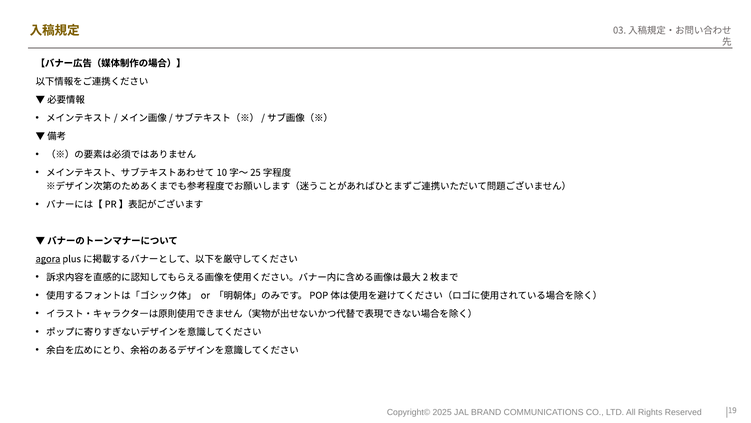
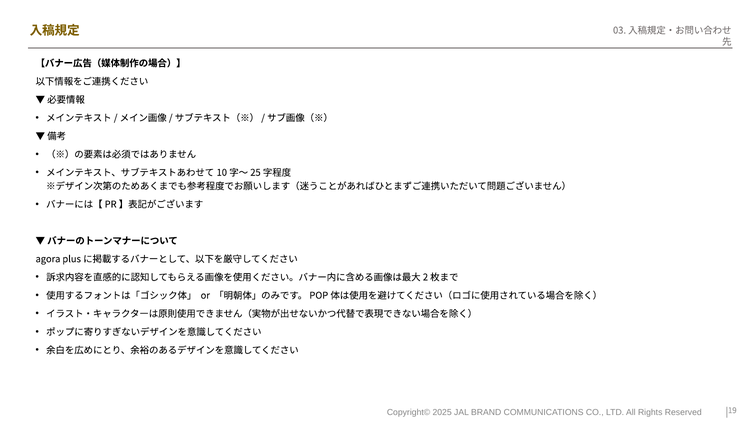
agora underline: present -> none (48, 259)
